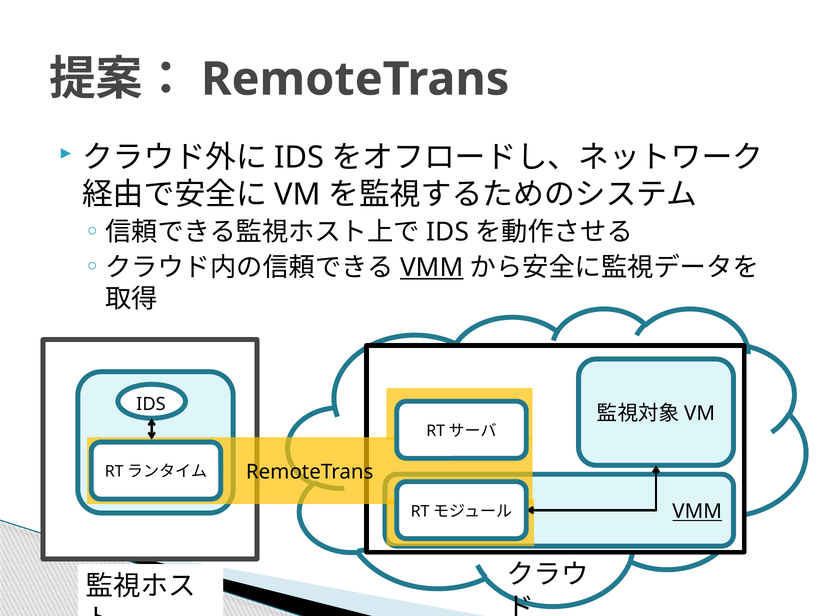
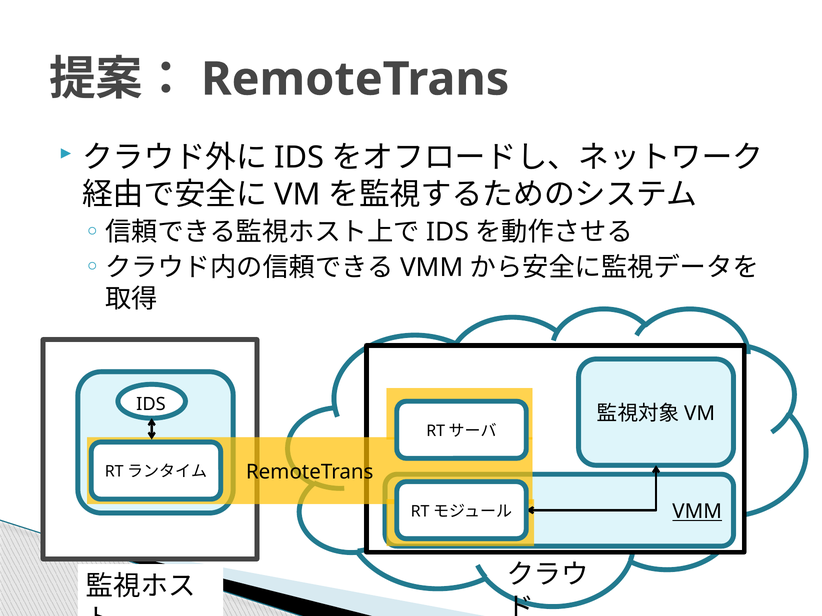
VMM underline: present -> none (432, 268)
